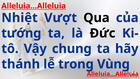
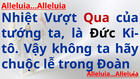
Qua colour: black -> red (96, 18)
chung: chung -> không (72, 49)
thánh: thánh -> chuộc (21, 64)
Vùng: Vùng -> Đoàn (113, 64)
